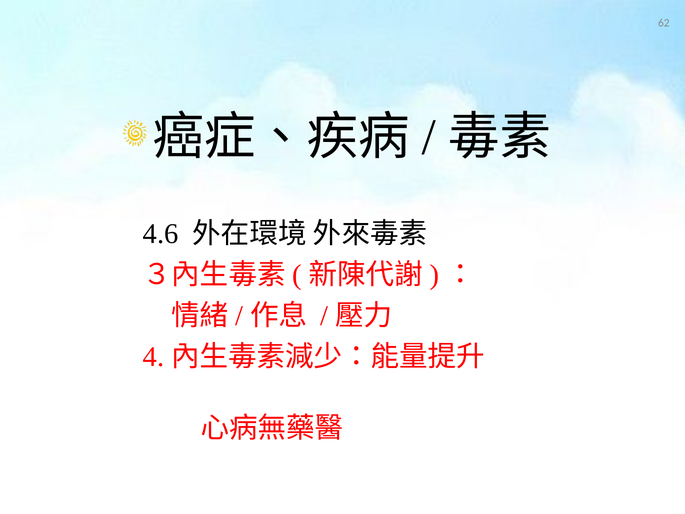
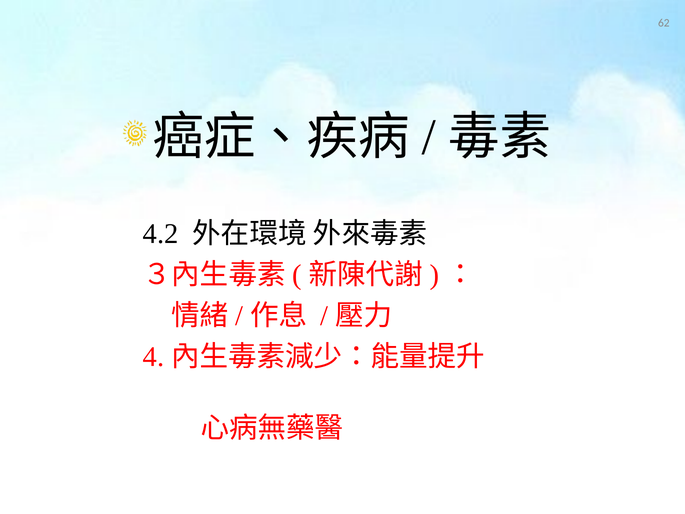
4.6: 4.6 -> 4.2 (161, 234)
